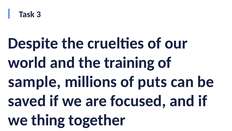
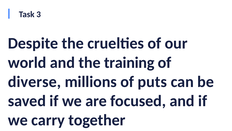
sample: sample -> diverse (34, 81)
thing: thing -> carry (48, 120)
